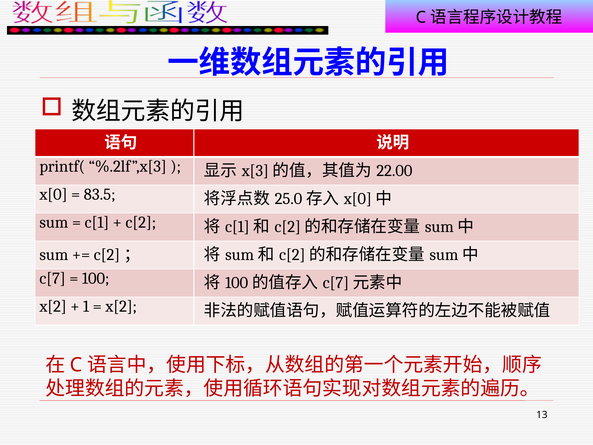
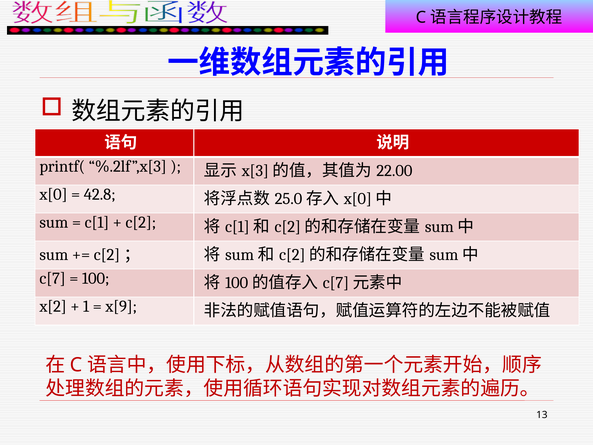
83.5: 83.5 -> 42.8 (100, 194)
x[2: x[2 -> x[9 (121, 306)
